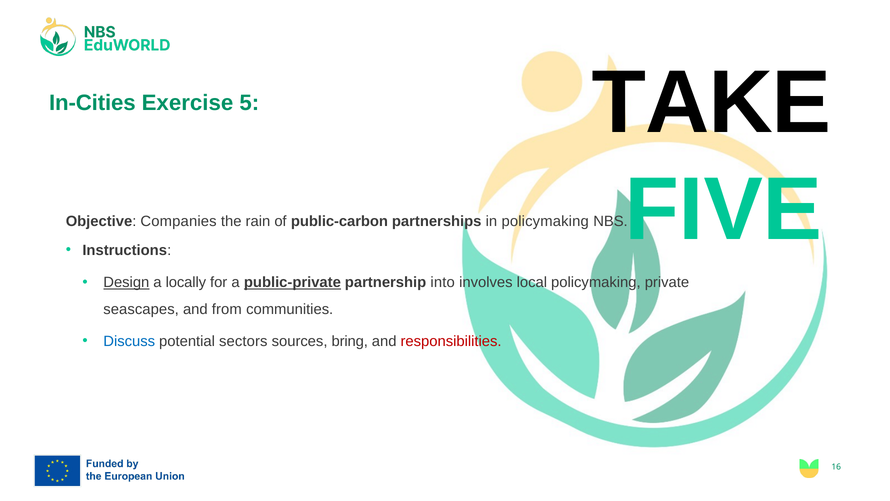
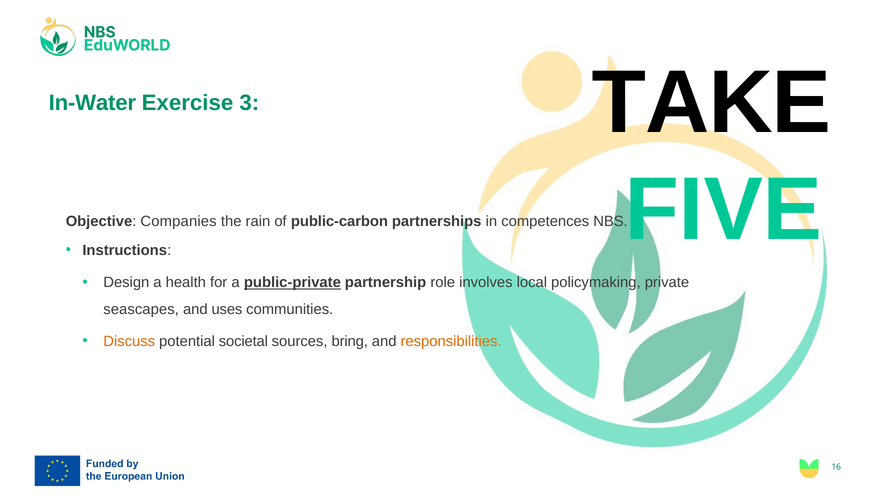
In-Cities: In-Cities -> In-Water (92, 103)
5: 5 -> 3 (249, 103)
in policymaking: policymaking -> competences (545, 221)
Design underline: present -> none (126, 282)
locally: locally -> health (186, 282)
into: into -> role (443, 282)
from: from -> uses (227, 309)
Discuss colour: blue -> orange (129, 341)
sectors: sectors -> societal (243, 341)
responsibilities colour: red -> orange (451, 341)
